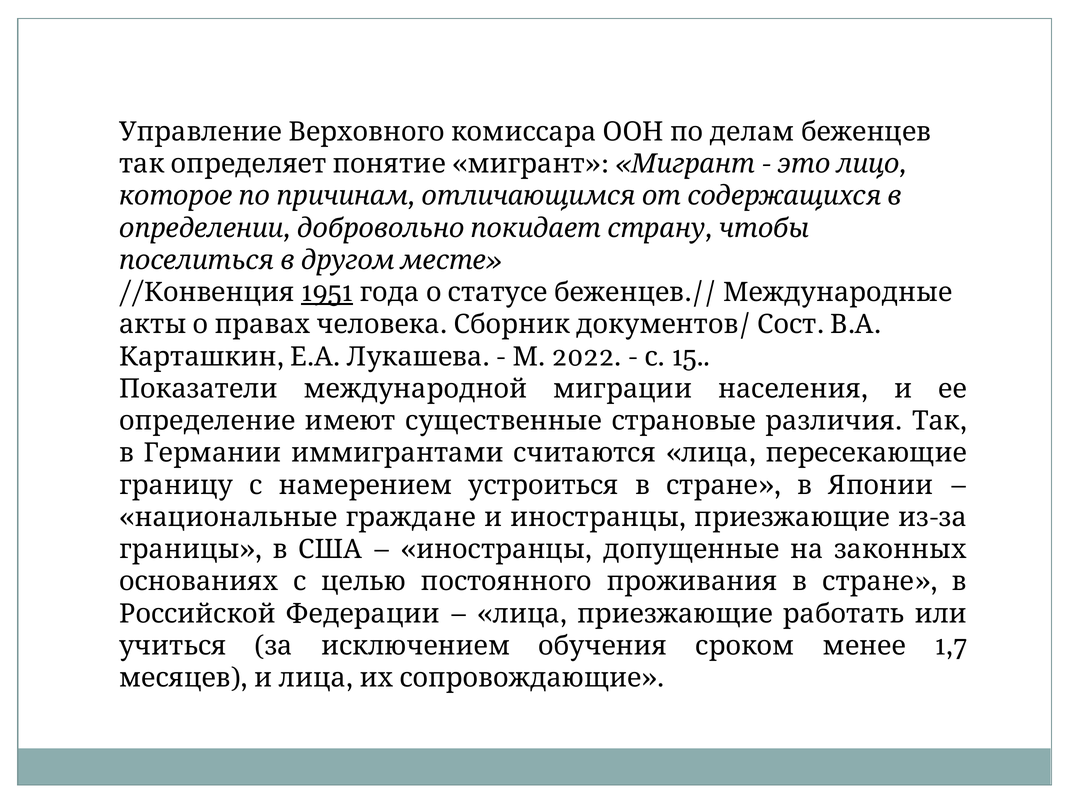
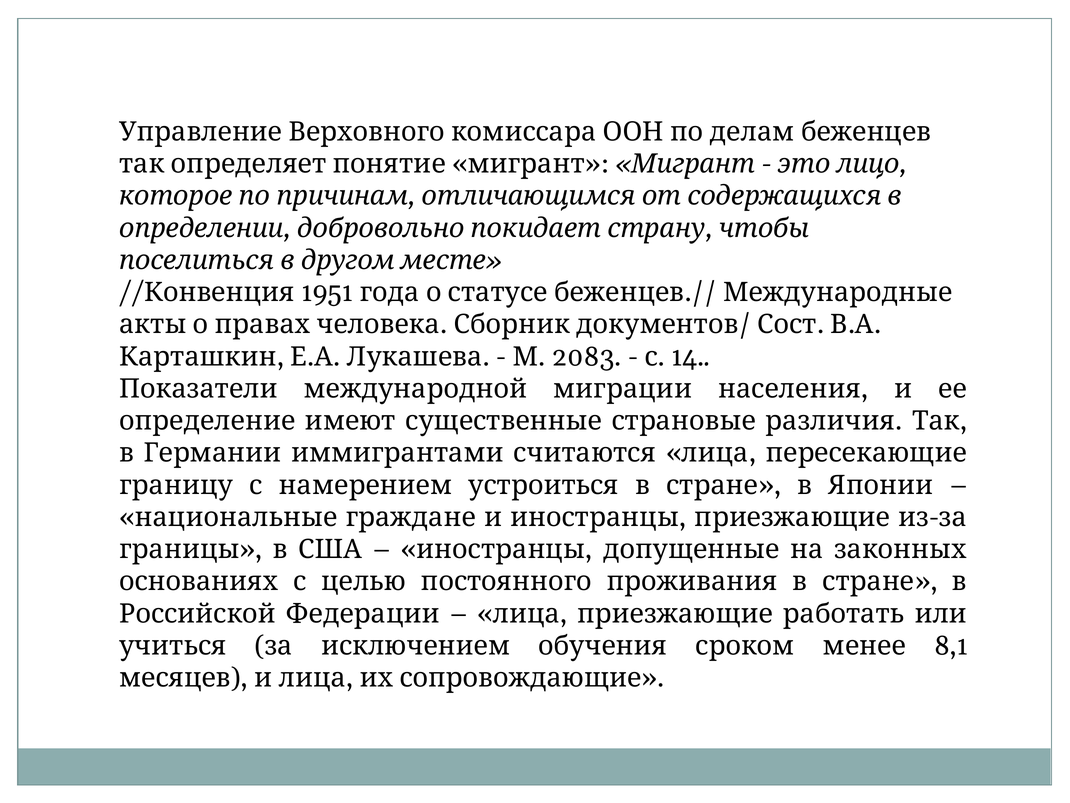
1951 underline: present -> none (327, 292)
2022: 2022 -> 2083 (587, 357)
15: 15 -> 14 (688, 357)
1,7: 1,7 -> 8,1 (951, 645)
